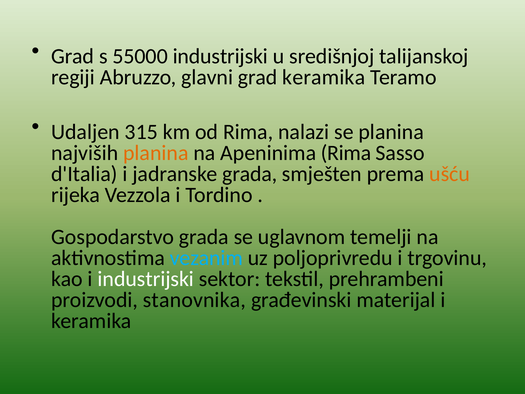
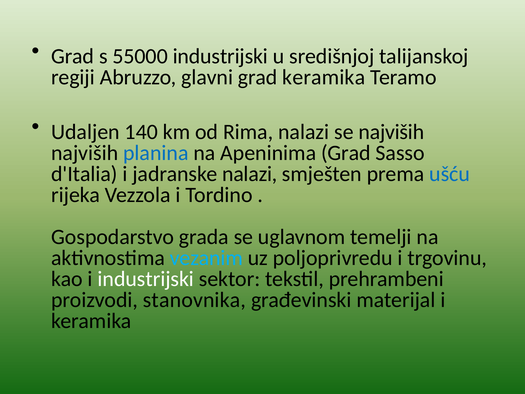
315: 315 -> 140 (141, 132)
se planina: planina -> najviših (391, 132)
planina colour: orange -> blue (156, 153)
Apeninima Rima: Rima -> Grad (346, 153)
jadranske grada: grada -> nalazi (250, 174)
ušću colour: orange -> blue (450, 174)
